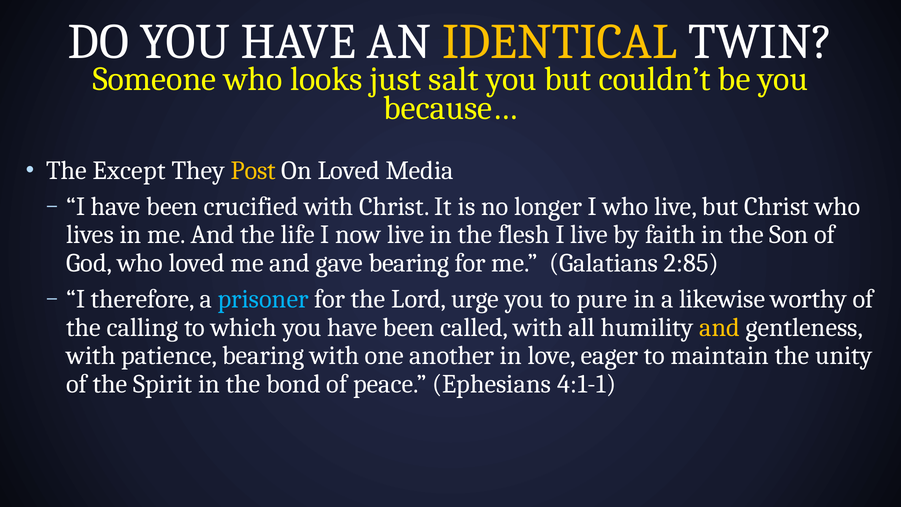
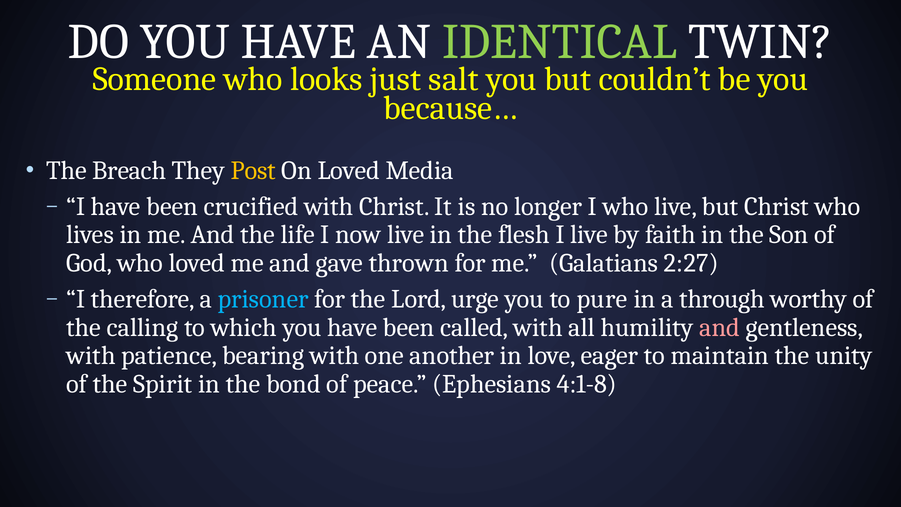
IDENTICAL colour: yellow -> light green (560, 42)
Except: Except -> Breach (129, 171)
gave bearing: bearing -> thrown (409, 263)
2:85: 2:85 -> 2:27 (691, 263)
likewise: likewise -> through (722, 299)
and colour: yellow -> pink (720, 327)
4:1-1: 4:1-1 -> 4:1-8 (587, 384)
